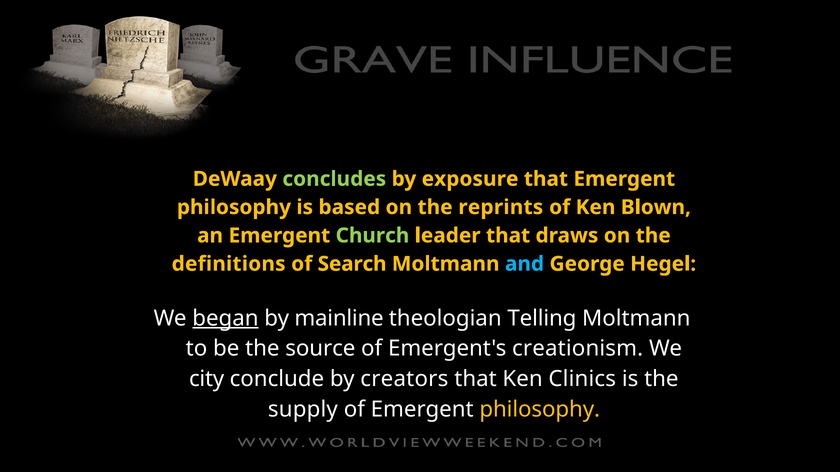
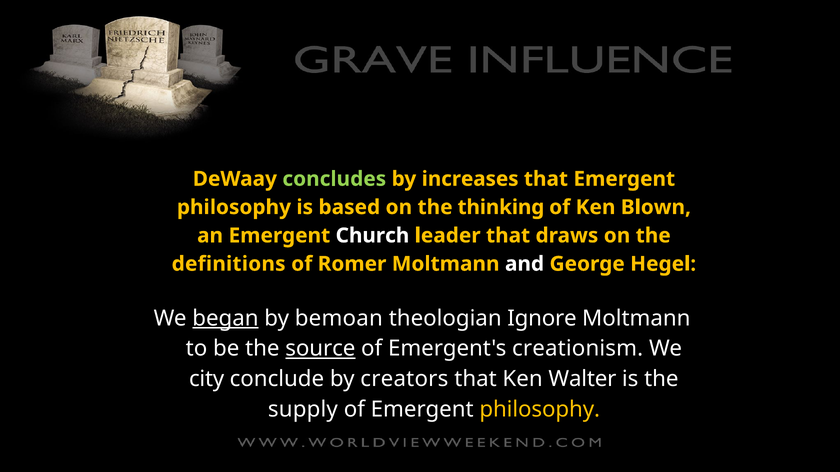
exposure: exposure -> increases (470, 179)
reprints: reprints -> thinking (501, 207)
Church colour: light green -> white (372, 236)
Search: Search -> Romer (352, 264)
and colour: light blue -> white (525, 264)
mainline: mainline -> bemoan (339, 319)
Telling: Telling -> Ignore (542, 319)
source underline: none -> present (320, 349)
Clinics: Clinics -> Walter (582, 379)
